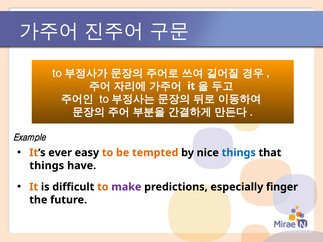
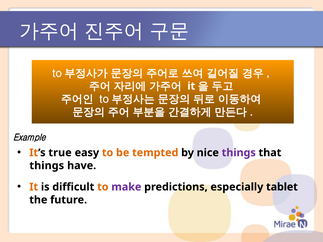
ever: ever -> true (60, 153)
things colour: blue -> purple (239, 153)
finger: finger -> tablet (282, 187)
